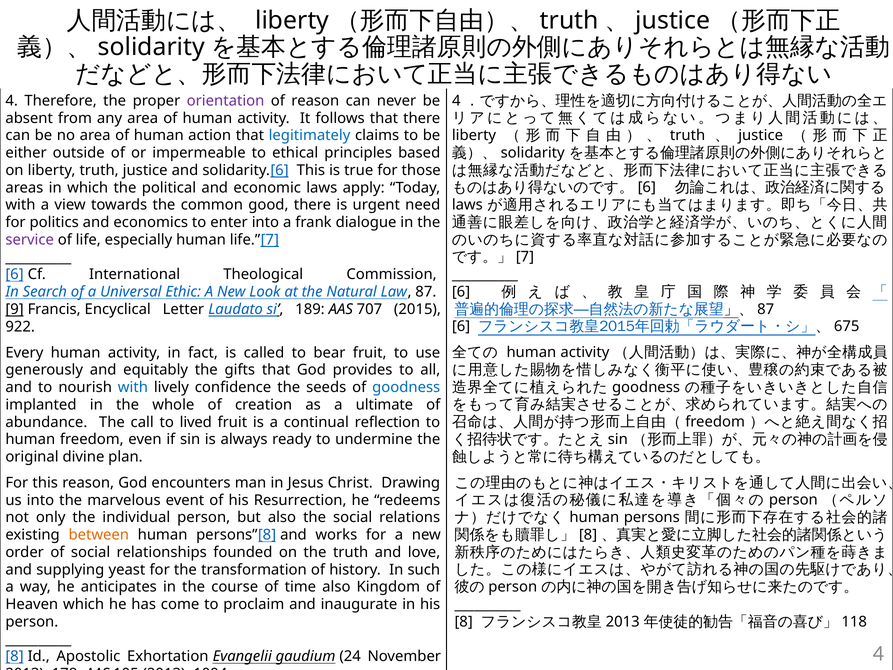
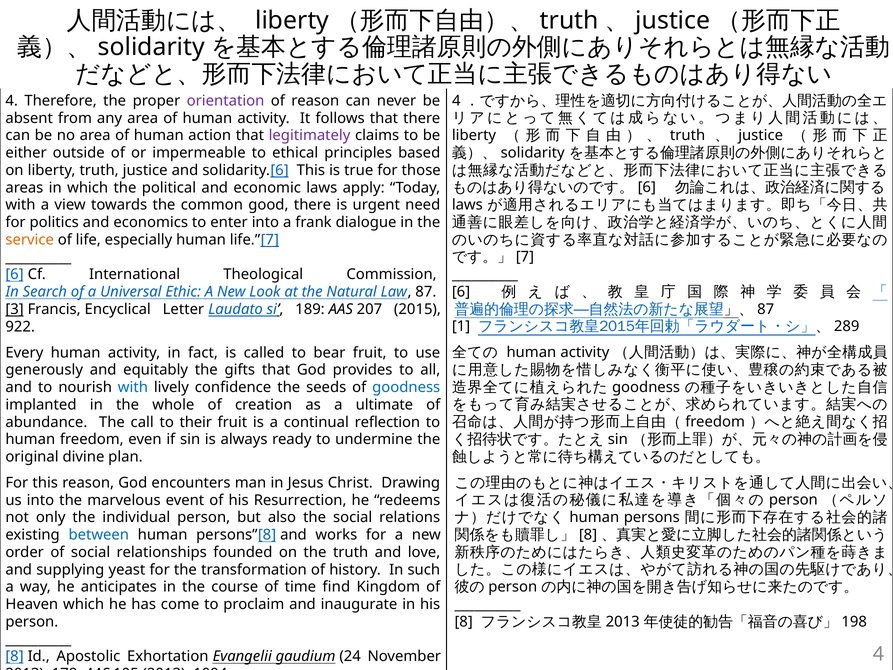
legitimately colour: blue -> purple (310, 135)
service colour: purple -> orange (30, 240)
9: 9 -> 3 (15, 309)
707: 707 -> 207 (369, 309)
6: 6 -> 1 (461, 326)
675: 675 -> 289 (847, 326)
lived: lived -> their (196, 422)
between colour: orange -> blue (99, 535)
time also: also -> find (336, 587)
118: 118 -> 198 (854, 621)
